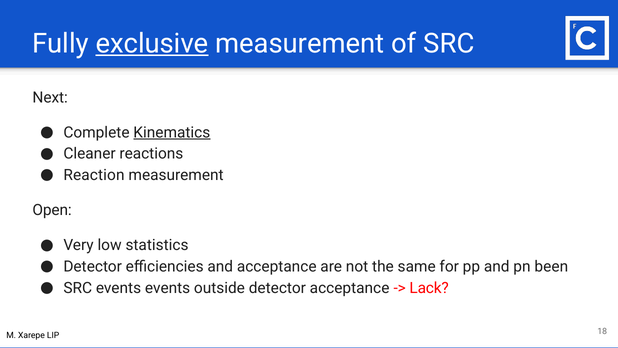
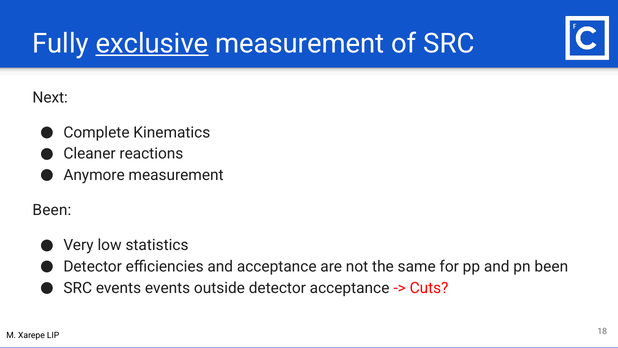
Kinematics underline: present -> none (172, 132)
Reaction: Reaction -> Anymore (94, 175)
Open: Open -> Been (52, 210)
Lack: Lack -> Cuts (429, 288)
